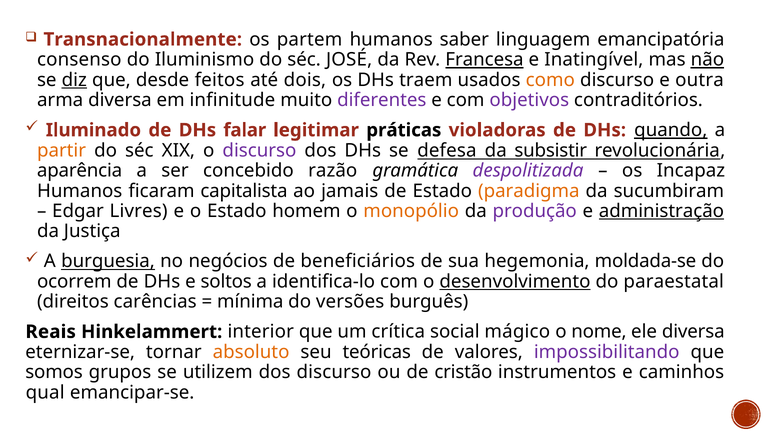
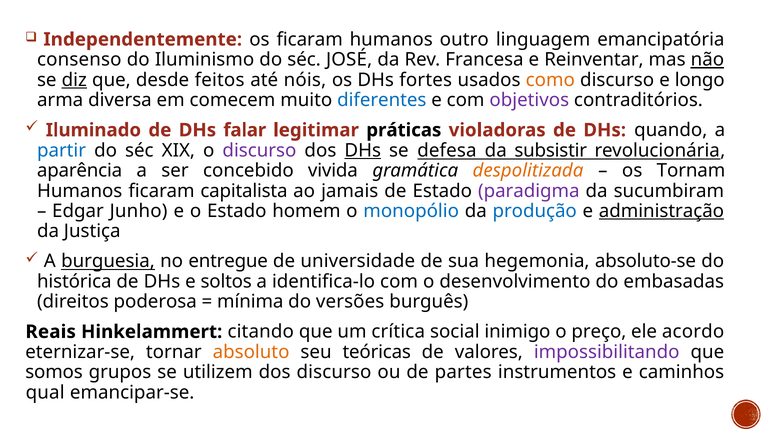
Transnacionalmente: Transnacionalmente -> Independentemente (143, 39)
os partem: partem -> ficaram (310, 39)
saber: saber -> outro (464, 39)
Francesa underline: present -> none (484, 60)
Inatingível: Inatingível -> Reinventar (594, 60)
dois: dois -> nóis (305, 80)
traem: traem -> fortes (426, 80)
outra: outra -> longo (700, 80)
infinitude: infinitude -> comecem (232, 100)
diferentes colour: purple -> blue (382, 100)
quando underline: present -> none (671, 130)
partir colour: orange -> blue (62, 150)
DHs underline: none -> present (363, 150)
razão: razão -> vivida (333, 171)
despolitizada colour: purple -> orange (528, 171)
Incapaz: Incapaz -> Tornam (691, 171)
paradigma colour: orange -> purple (529, 191)
Livres: Livres -> Junho (139, 211)
monopólio colour: orange -> blue (411, 211)
produção colour: purple -> blue (535, 211)
negócios: negócios -> entregue (228, 261)
beneficiários: beneficiários -> universidade (358, 261)
moldada-se: moldada-se -> absoluto-se (645, 261)
ocorrem: ocorrem -> histórica (74, 281)
desenvolvimento underline: present -> none (515, 281)
paraestatal: paraestatal -> embasadas (674, 281)
carências: carências -> poderosa (155, 302)
interior: interior -> citando (261, 332)
mágico: mágico -> inimigo (517, 332)
nome: nome -> preço (599, 332)
ele diversa: diversa -> acordo (693, 332)
cristão: cristão -> partes (463, 372)
